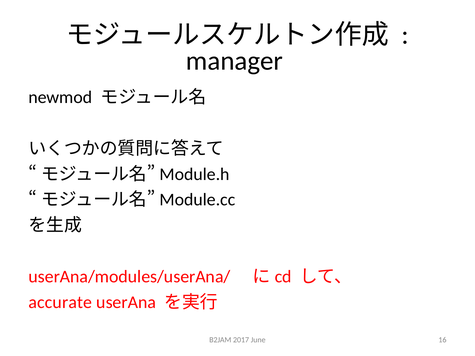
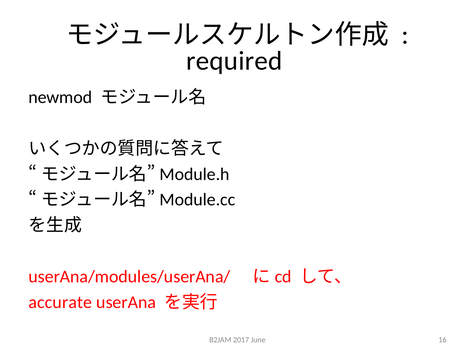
manager: manager -> required (234, 61)
